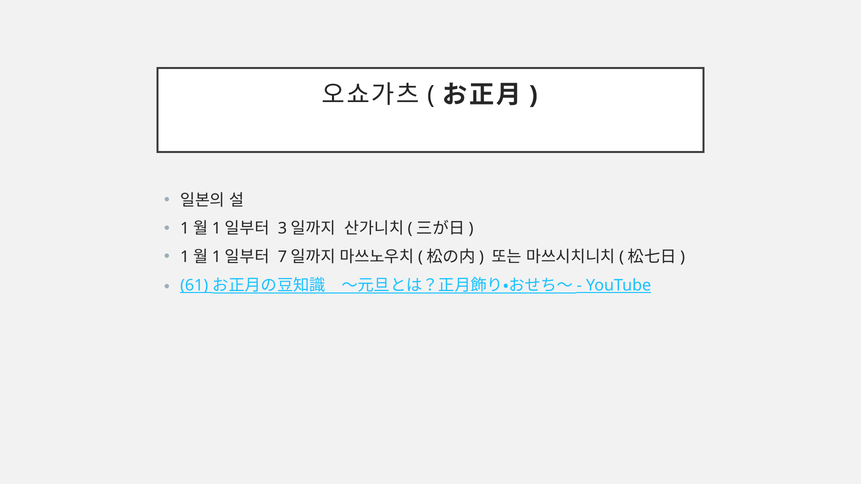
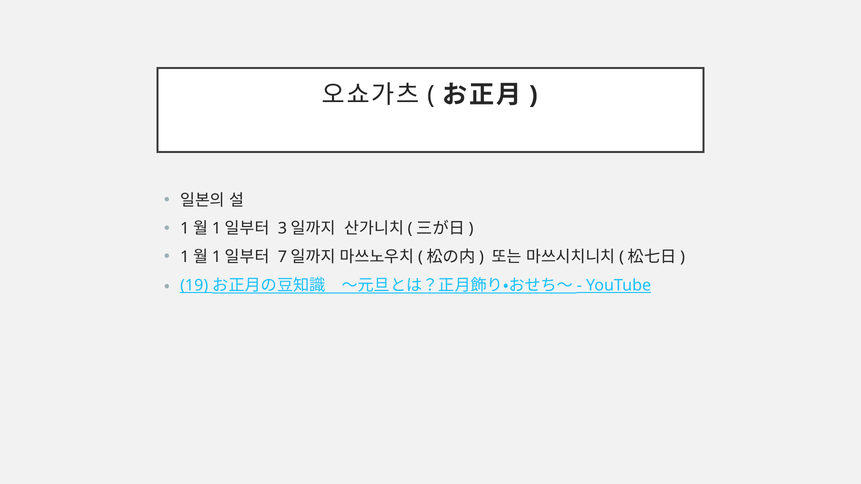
61: 61 -> 19 (194, 285)
